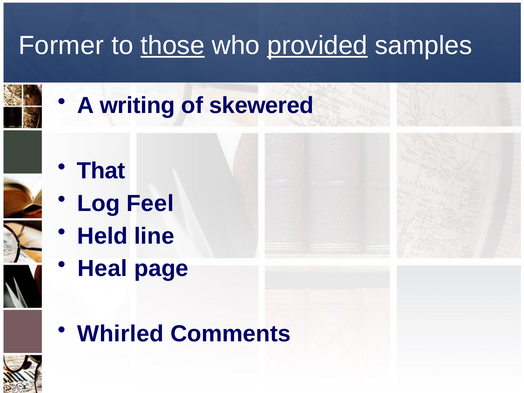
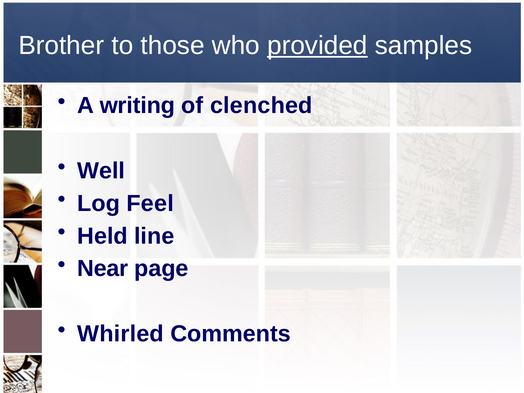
Former: Former -> Brother (61, 45)
those underline: present -> none (173, 45)
skewered: skewered -> clenched (261, 106)
That: That -> Well (101, 171)
Heal: Heal -> Near (103, 269)
